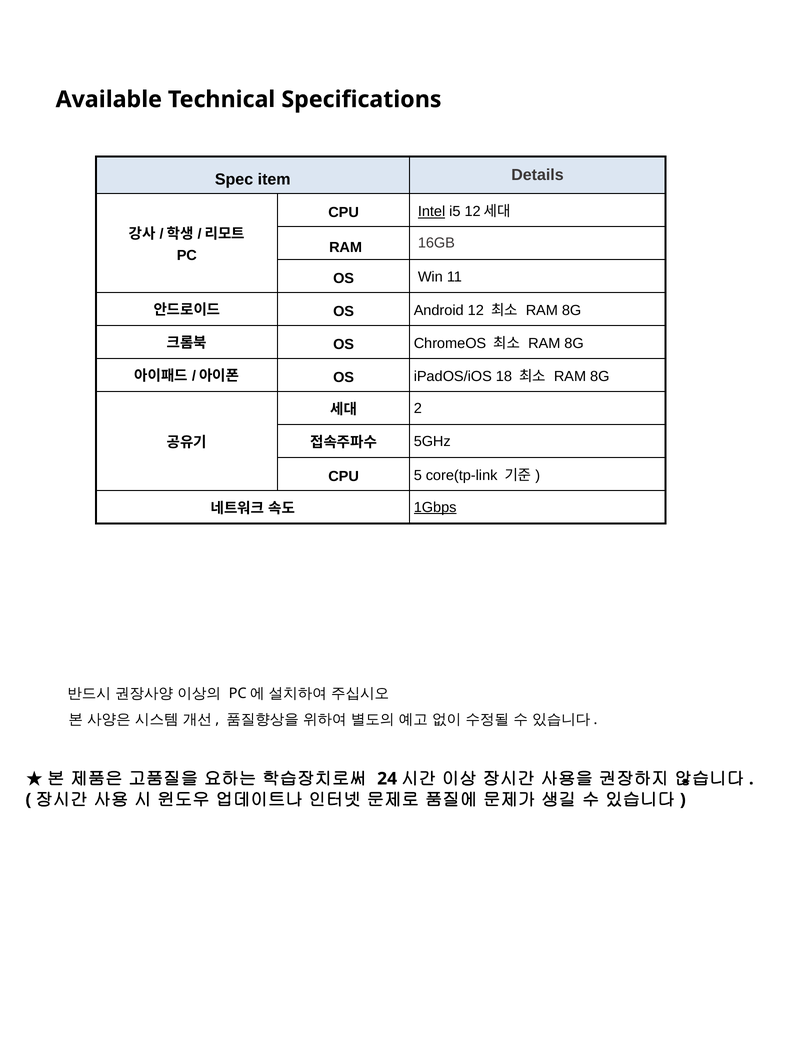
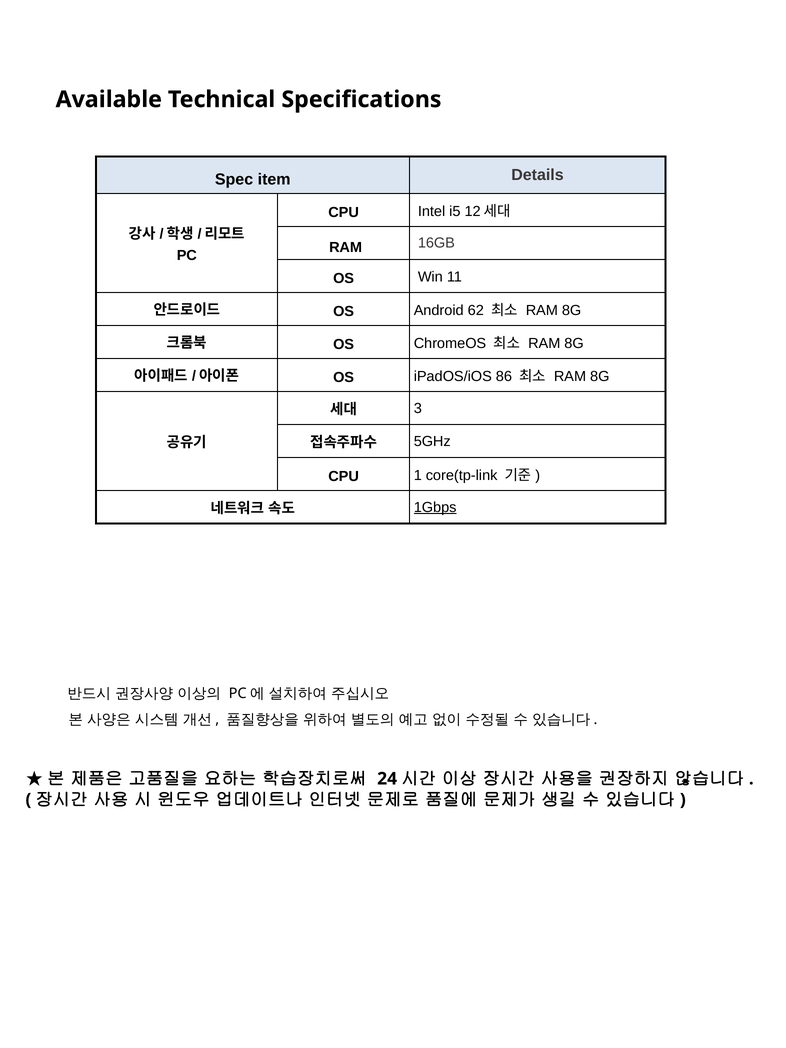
Intel underline: present -> none (432, 212)
12: 12 -> 62 (476, 310)
18: 18 -> 86 (504, 376)
2: 2 -> 3 (418, 408)
5: 5 -> 1 (418, 475)
